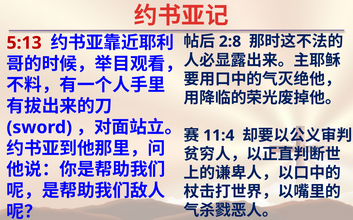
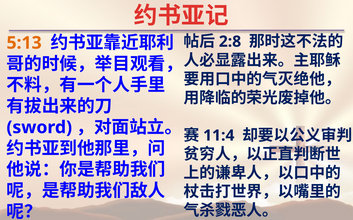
5:13 colour: red -> orange (24, 43)
